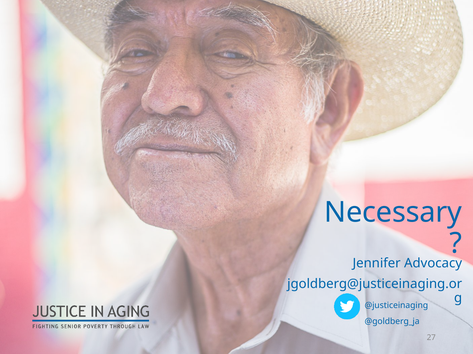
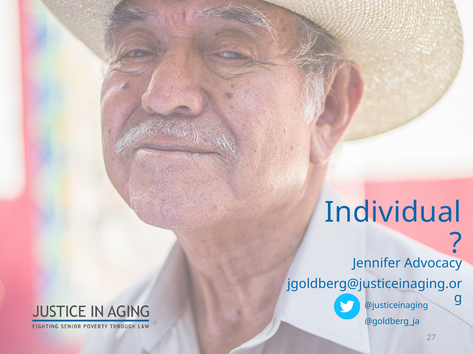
Necessary: Necessary -> Individual (393, 213)
